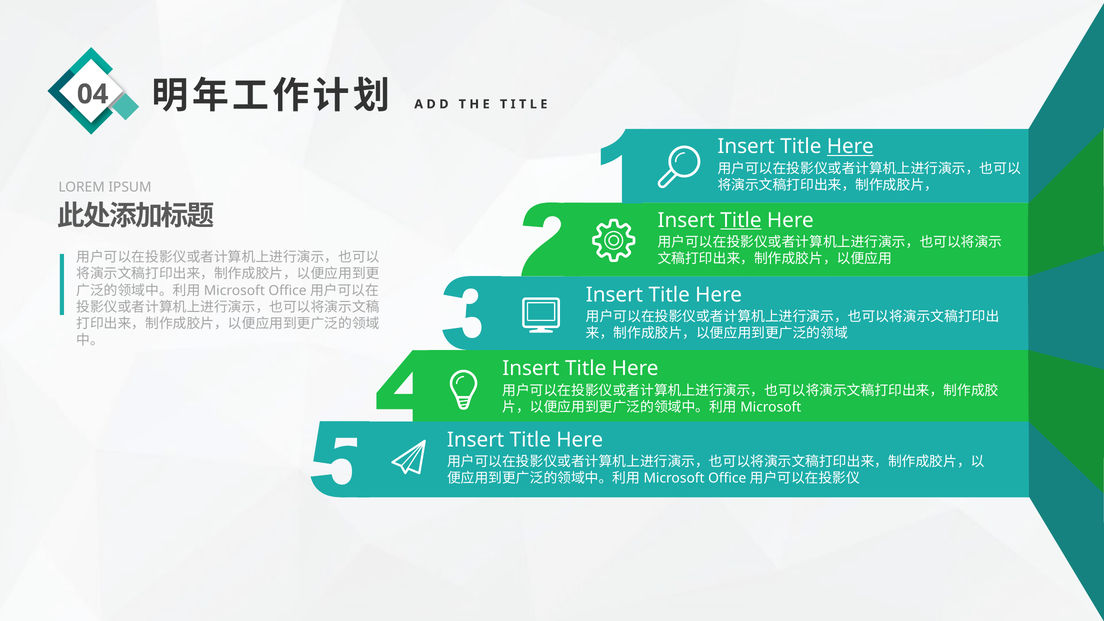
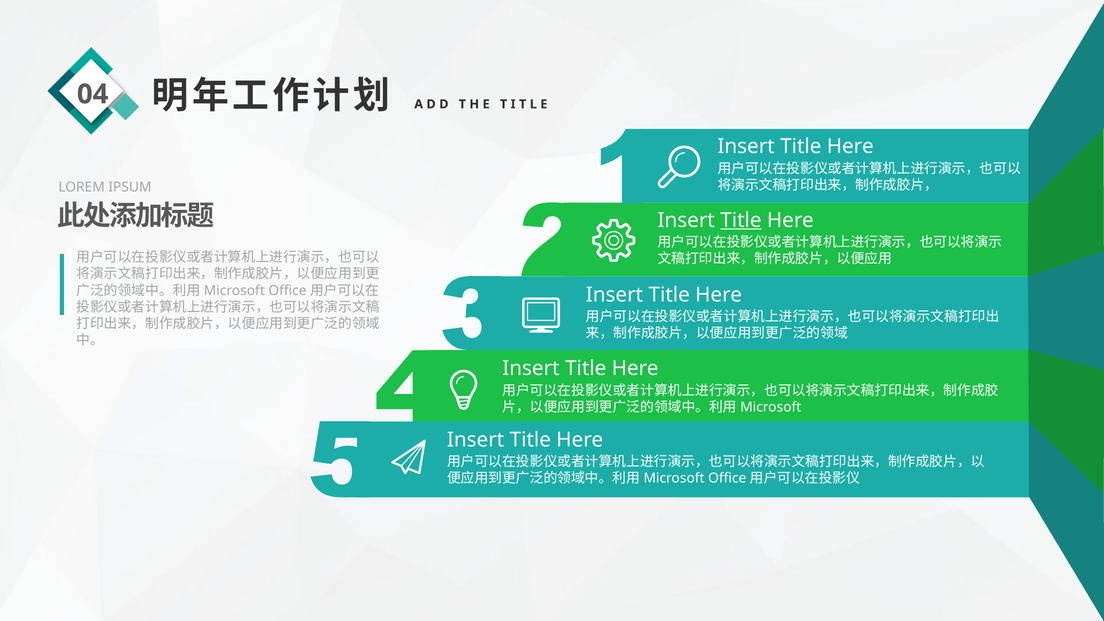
Here underline: present -> none (850, 147)
